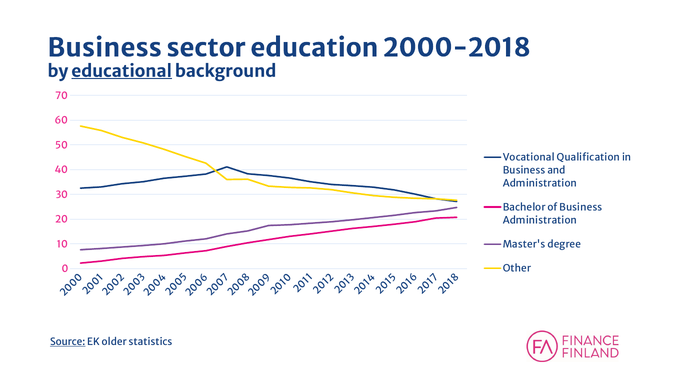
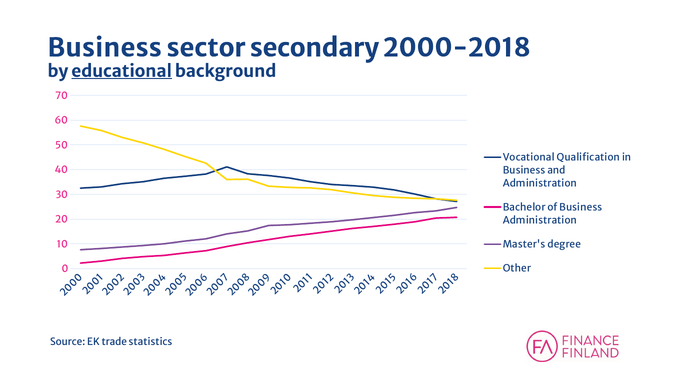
education: education -> secondary (314, 48)
Source underline: present -> none (68, 342)
older: older -> trade (114, 342)
